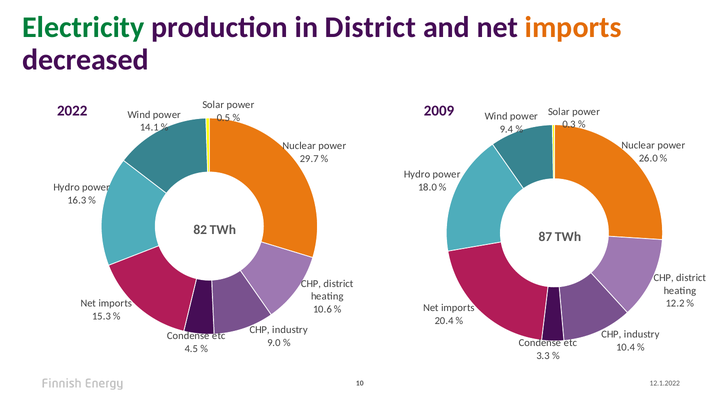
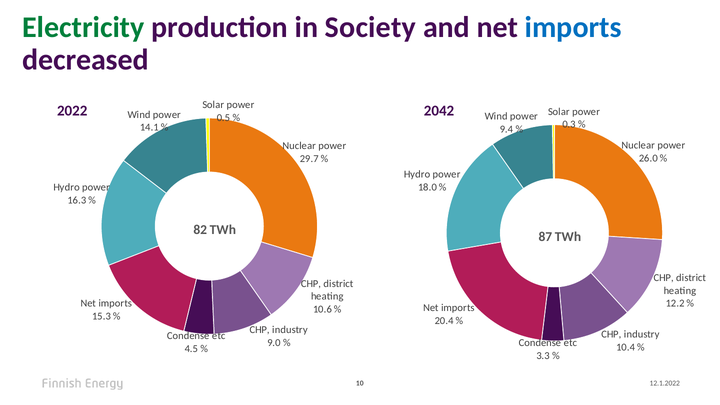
in District: District -> Society (370, 27)
imports colour: orange -> blue (573, 27)
2009: 2009 -> 2042 (439, 111)
